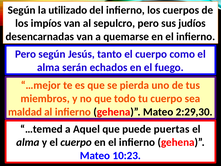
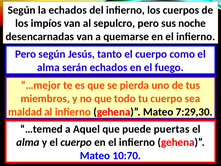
la utilizado: utilizado -> echados (68, 10)
judíos: judíos -> noche (192, 23)
2:29,30: 2:29,30 -> 7:29,30 (194, 112)
10:23: 10:23 -> 10:70 (127, 155)
